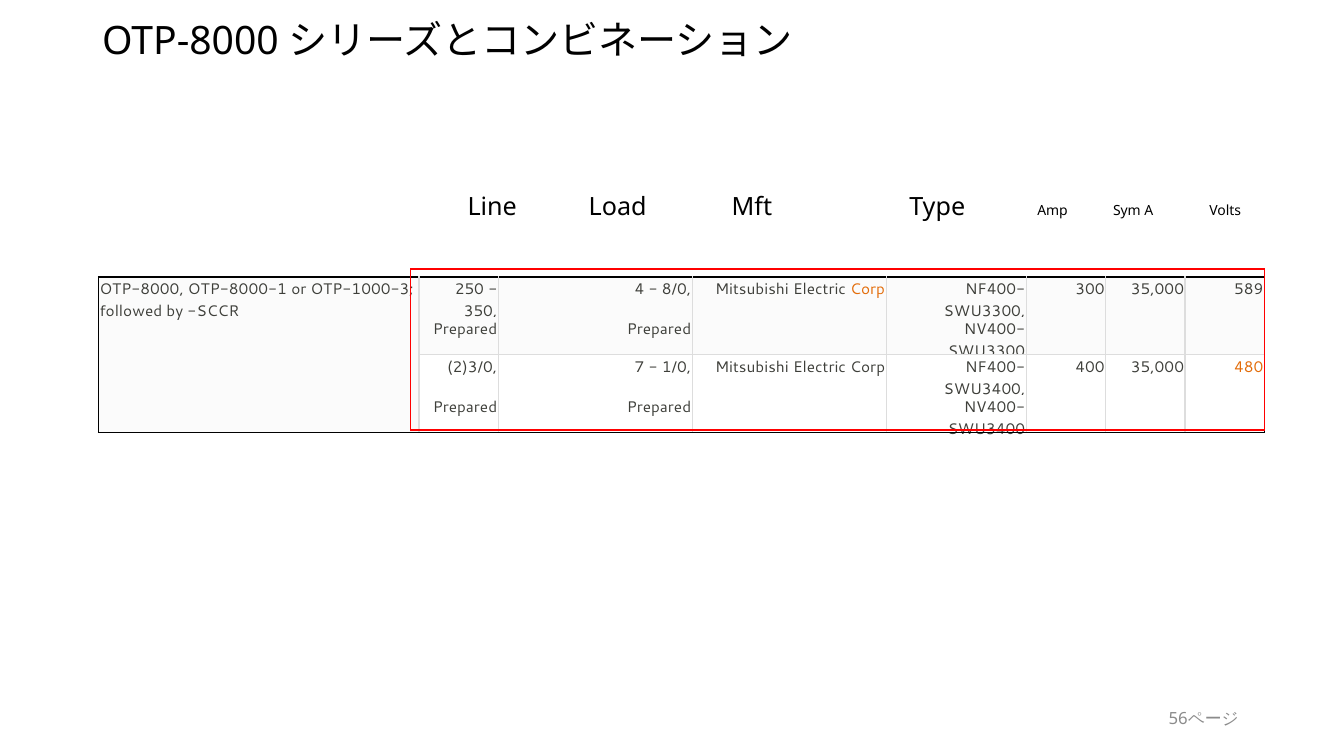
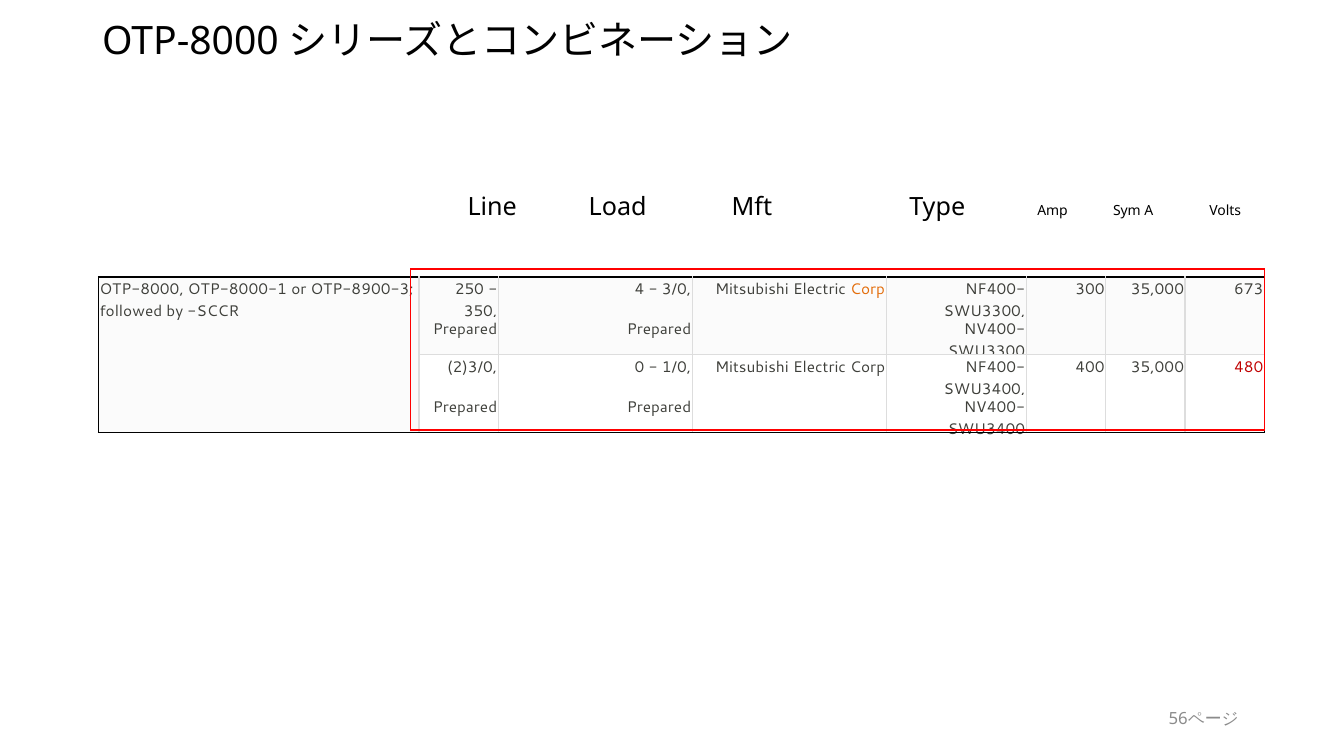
OTP-1000-3: OTP-1000-3 -> OTP-8900-3 (362, 290)
8/0: 8/0 -> 3/0 (677, 290)
589: 589 -> 673 (1249, 290)
7: 7 -> 0 (640, 368)
480 colour: orange -> red (1249, 368)
